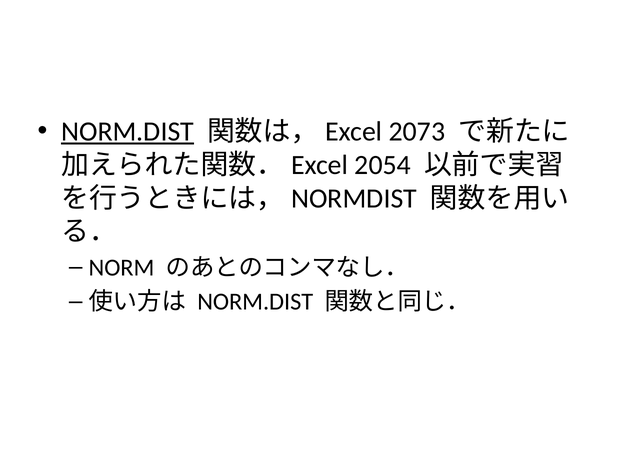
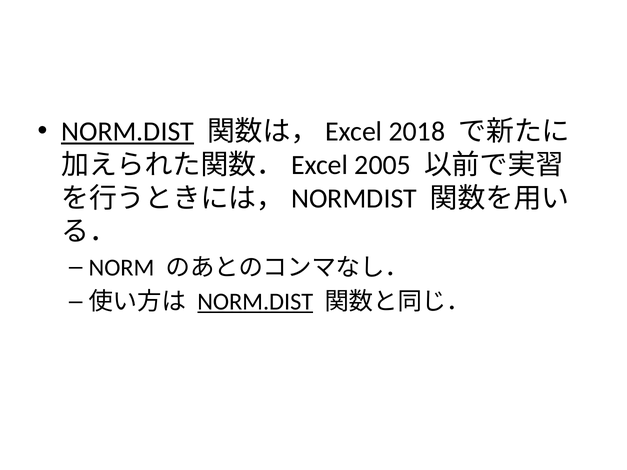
2073: 2073 -> 2018 (417, 132)
2054: 2054 -> 2005 (383, 165)
NORM.DIST underline: none -> present (255, 302)
